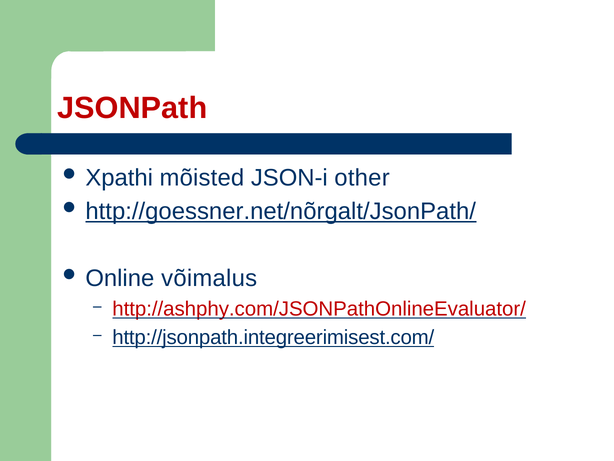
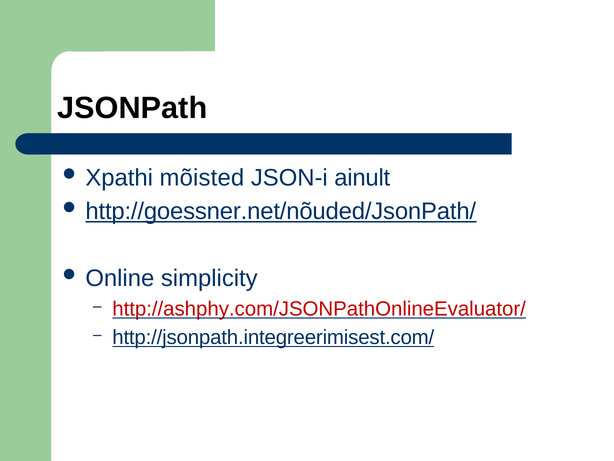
JSONPath colour: red -> black (132, 108)
other: other -> ainult (362, 178)
http://goessner.net/nõrgalt/JsonPath/: http://goessner.net/nõrgalt/JsonPath/ -> http://goessner.net/nõuded/JsonPath/ (281, 211)
võimalus: võimalus -> simplicity (209, 278)
